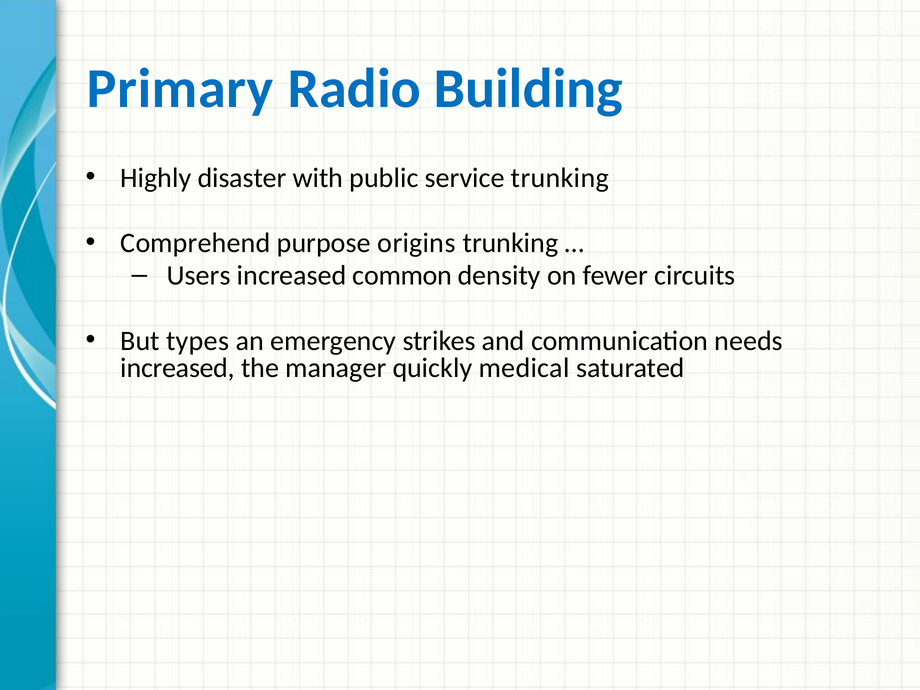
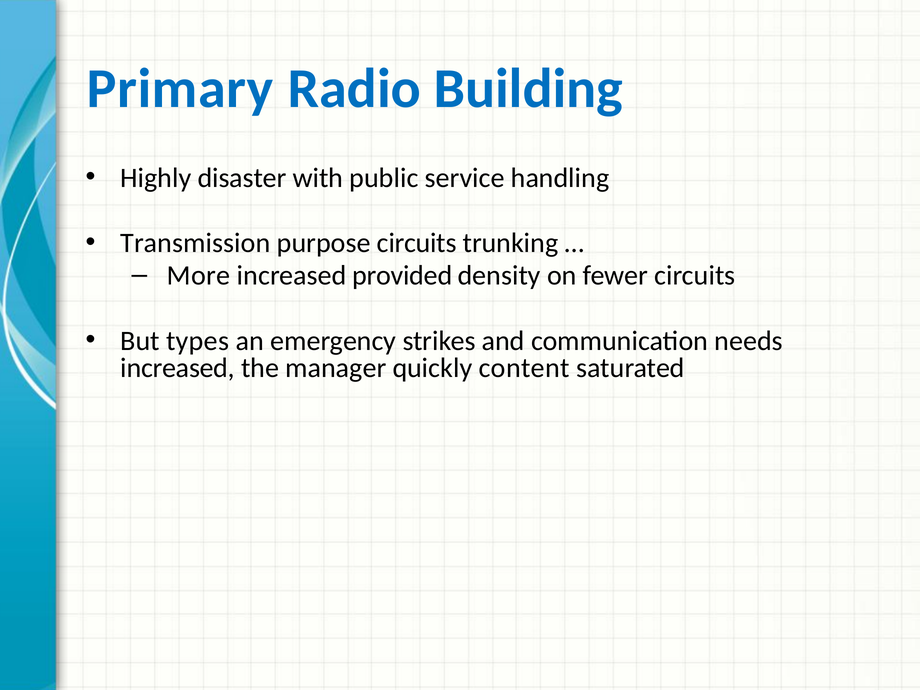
service trunking: trunking -> handling (560, 178)
Comprehend: Comprehend -> Transmission (195, 243)
purpose origins: origins -> circuits (417, 243)
Users: Users -> More (199, 276)
common: common -> provided (402, 276)
medical: medical -> content (524, 368)
